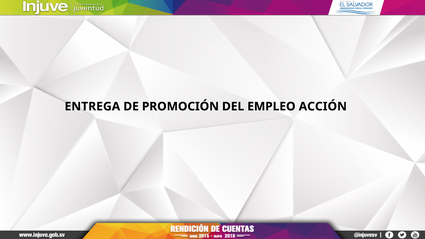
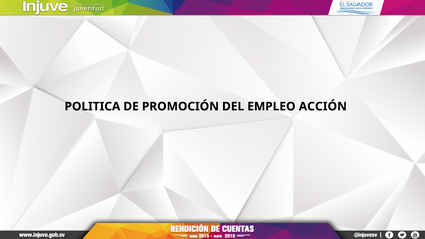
ENTREGA: ENTREGA -> POLITICA (92, 106)
